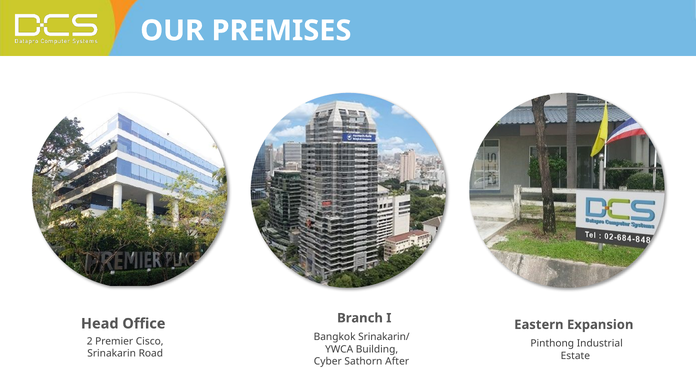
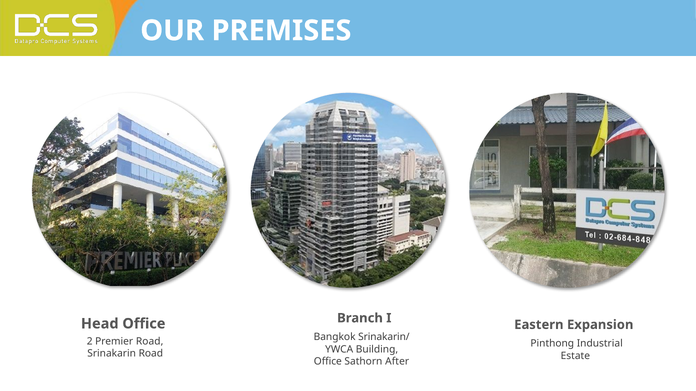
Premier Cisco: Cisco -> Road (150, 342)
Cyber: Cyber -> Office (328, 362)
